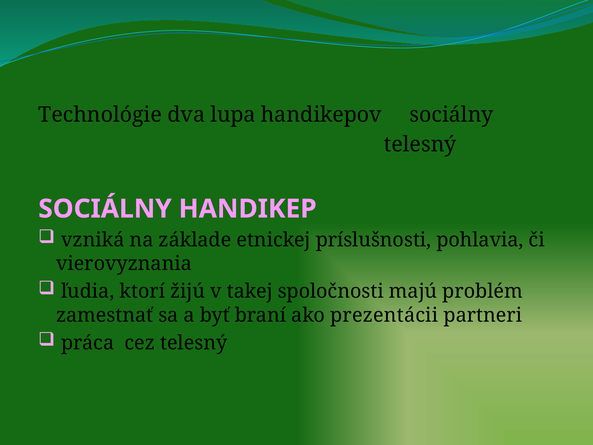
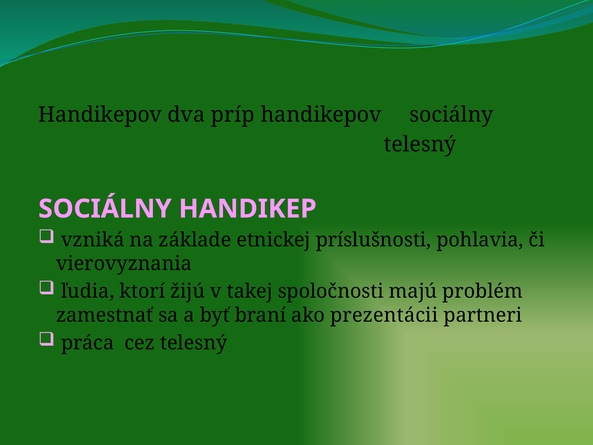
Technológie: Technológie -> Handikepov (100, 115)
lupa: lupa -> príp (233, 115)
